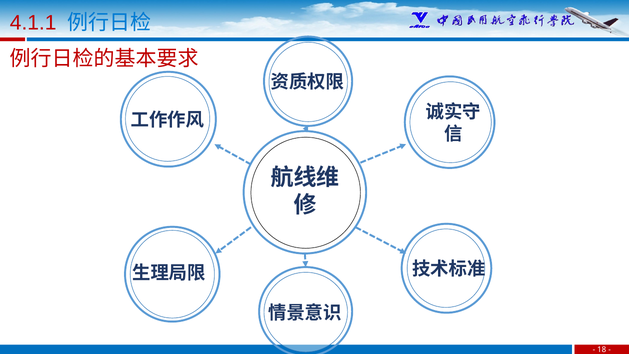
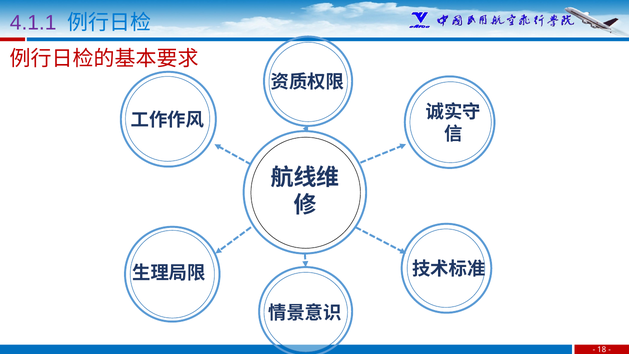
4.1.1 colour: red -> purple (33, 23)
